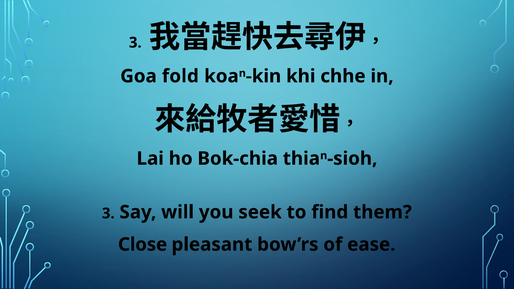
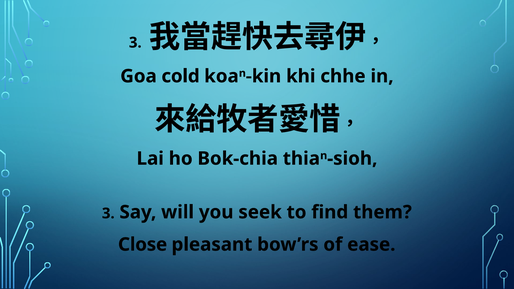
fold: fold -> cold (181, 76)
